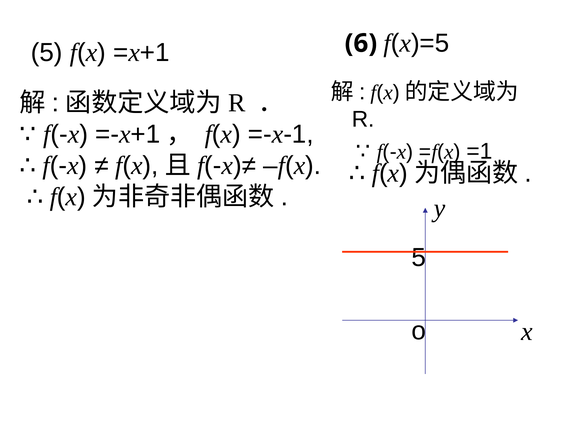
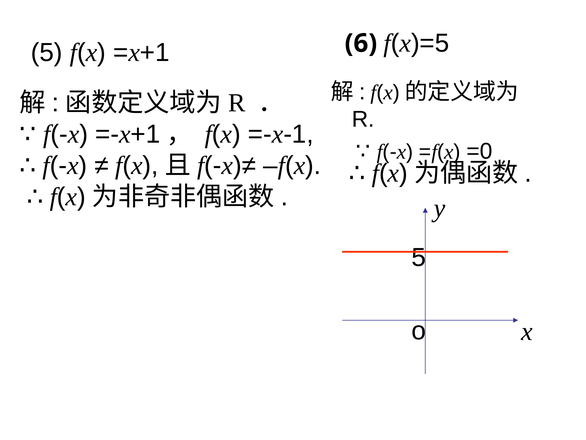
=1: =1 -> =0 (480, 151)
